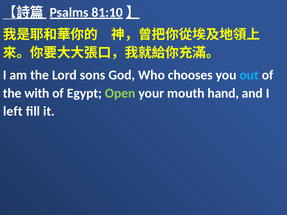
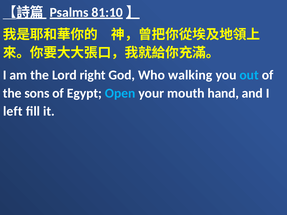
sons: sons -> right (93, 75)
chooses: chooses -> walking (190, 75)
with: with -> sons (37, 93)
Open colour: light green -> light blue (120, 93)
